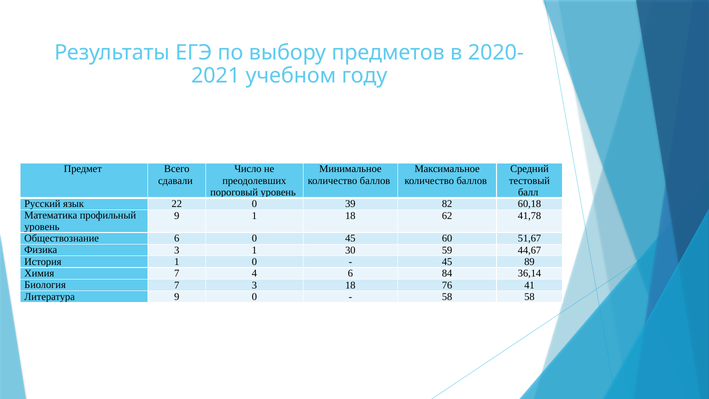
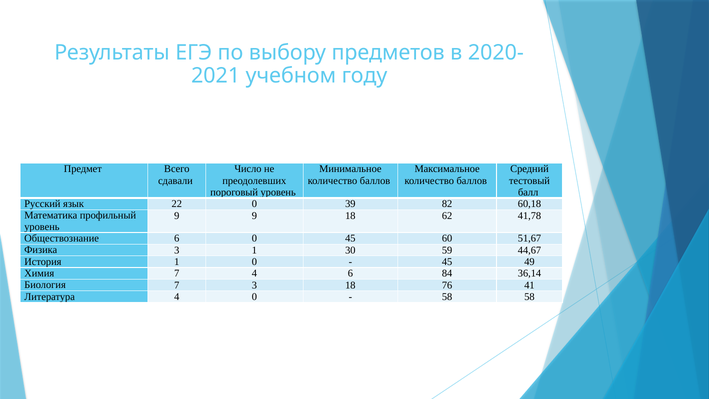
9 1: 1 -> 9 (254, 215)
89: 89 -> 49 (529, 262)
Литература 9: 9 -> 4 (177, 297)
